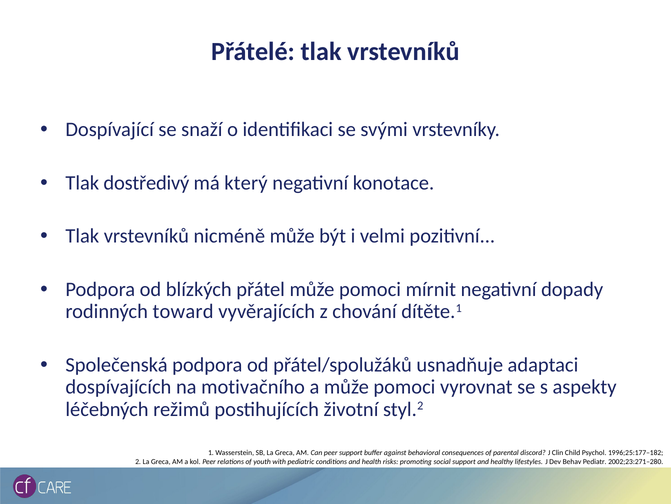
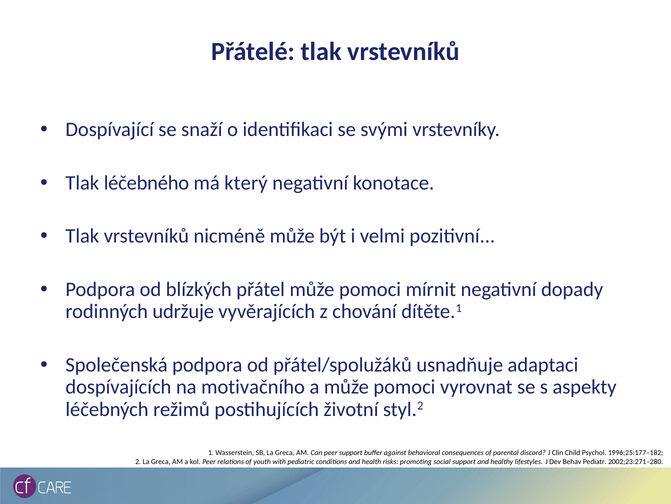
dostředivý: dostředivý -> léčebného (146, 183)
toward: toward -> udržuje (183, 311)
